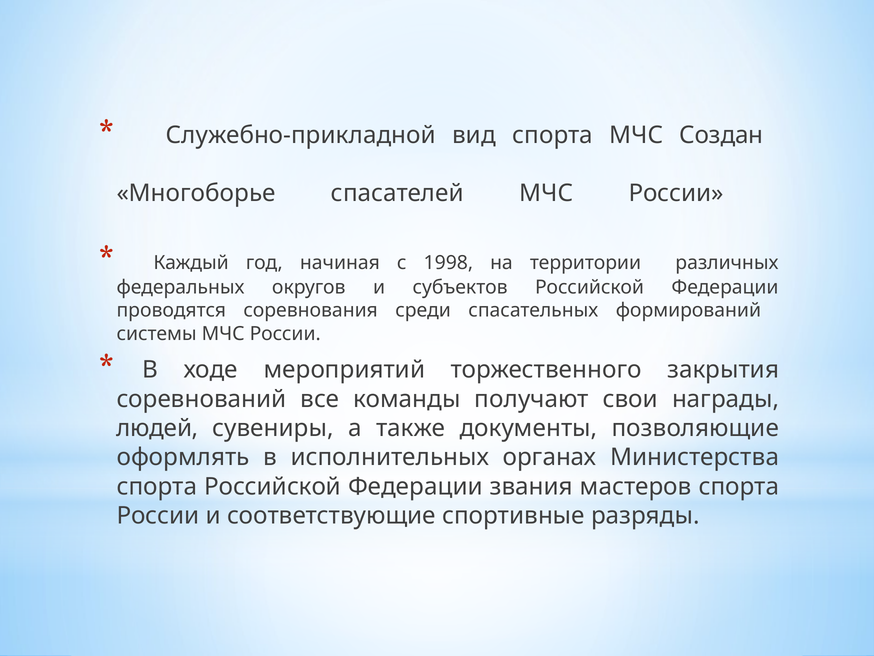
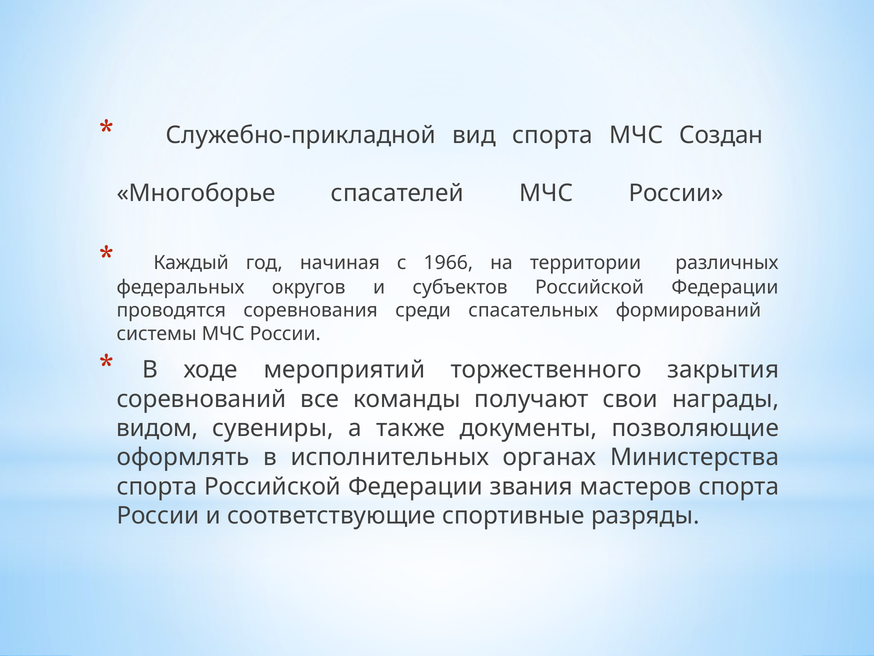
1998: 1998 -> 1966 (448, 263)
людей: людей -> видом (157, 428)
